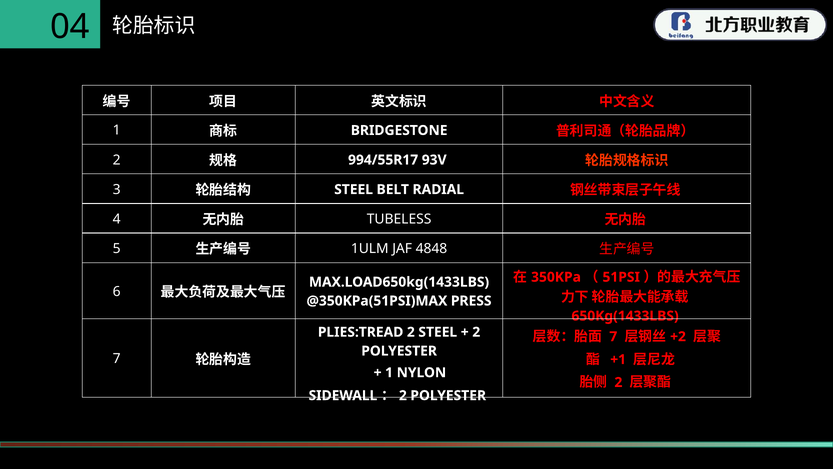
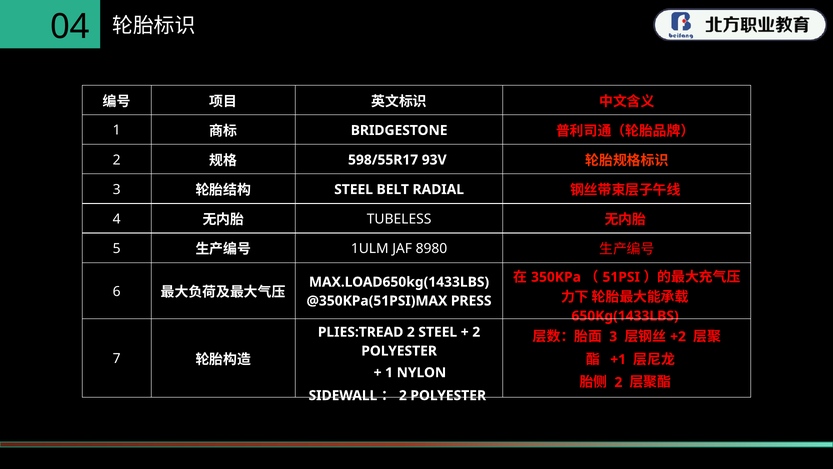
994/55R17: 994/55R17 -> 598/55R17 (383, 160)
4848: 4848 -> 8980 (431, 248)
7: 7 -> 3 (613, 336)
